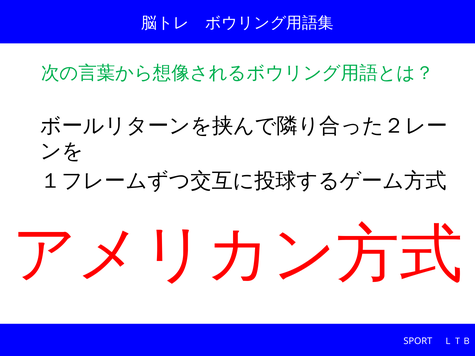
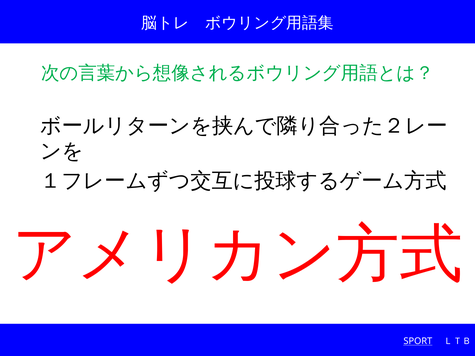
SPORT underline: none -> present (418, 341)
